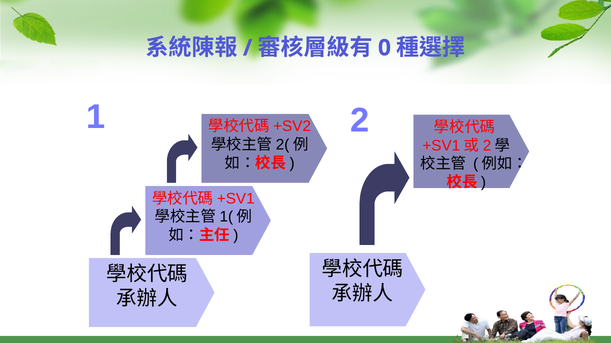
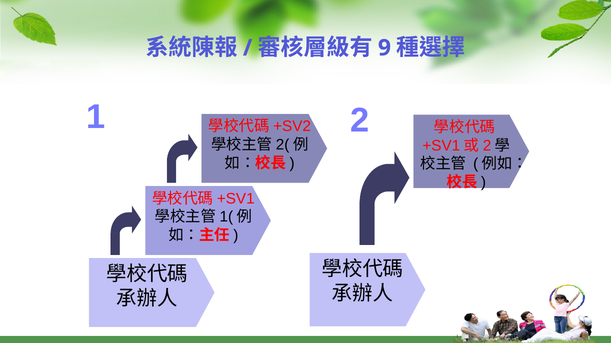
0: 0 -> 9 (384, 48)
